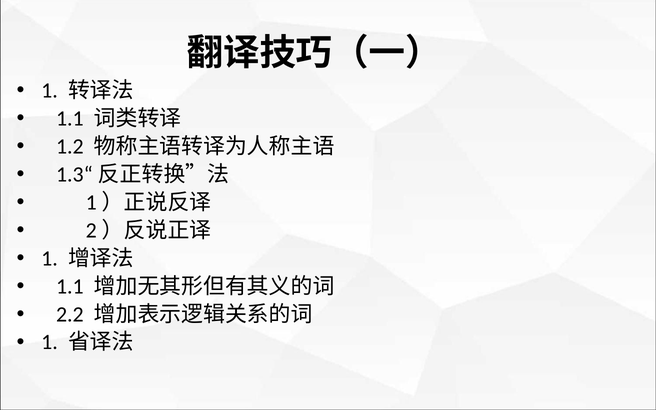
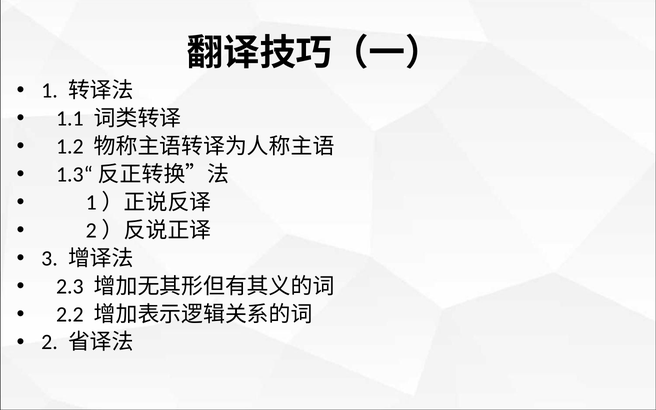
1: 1 -> 3 (50, 258)
1.1: 1.1 -> 2.3 (70, 286)
1: 1 -> 2 (50, 342)
